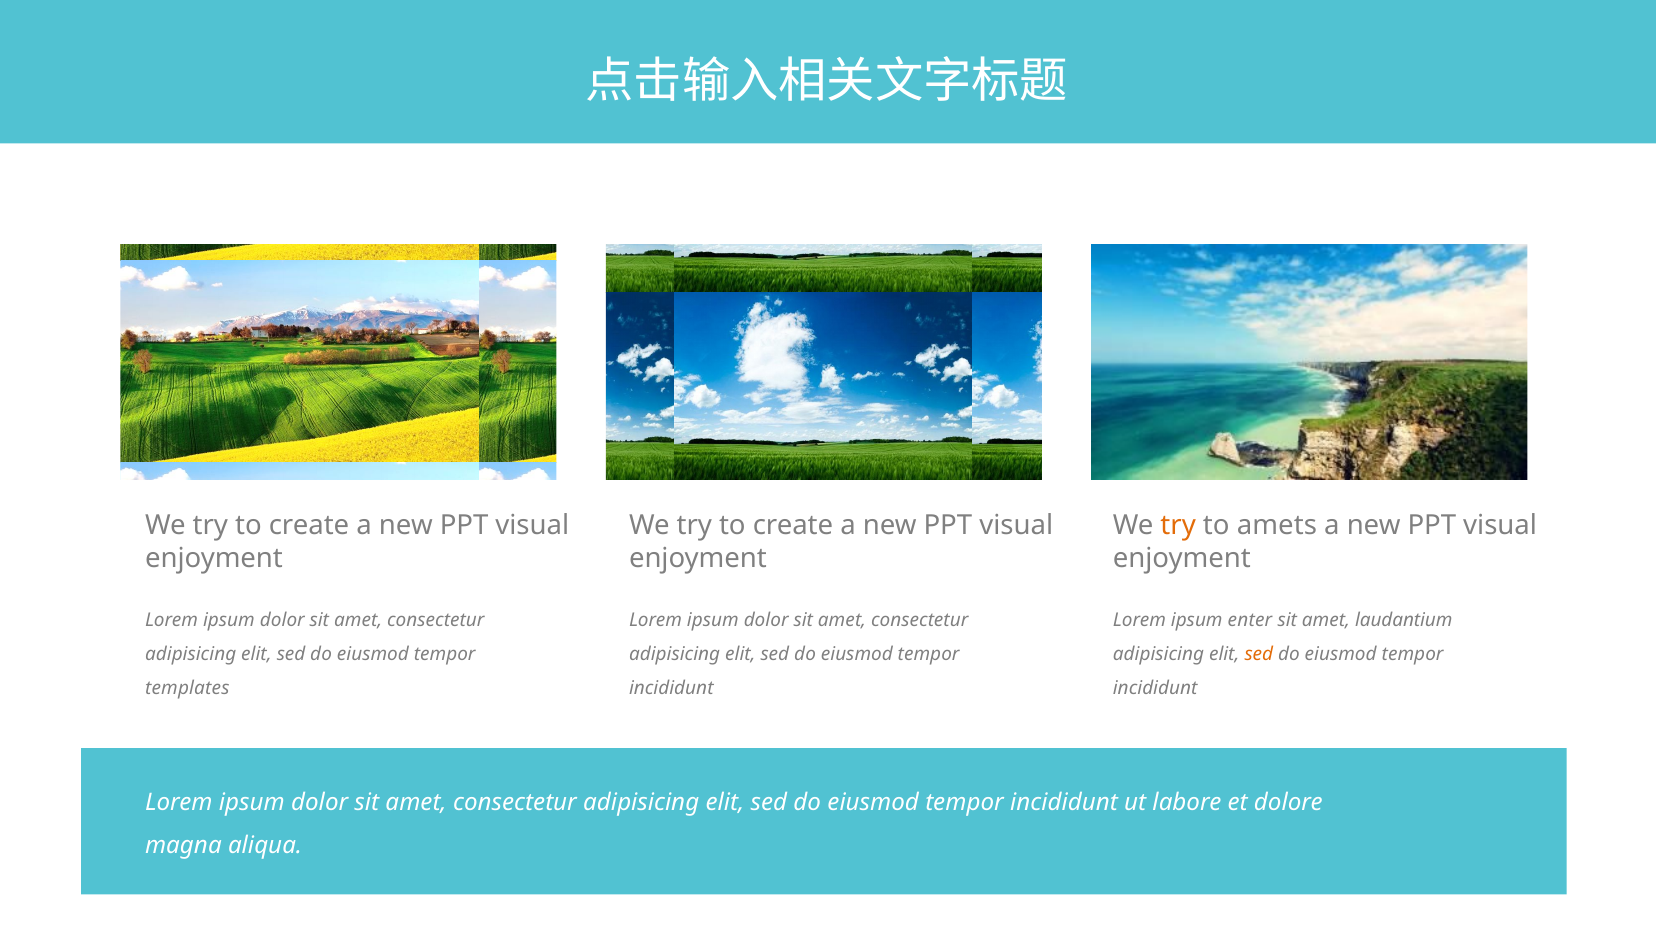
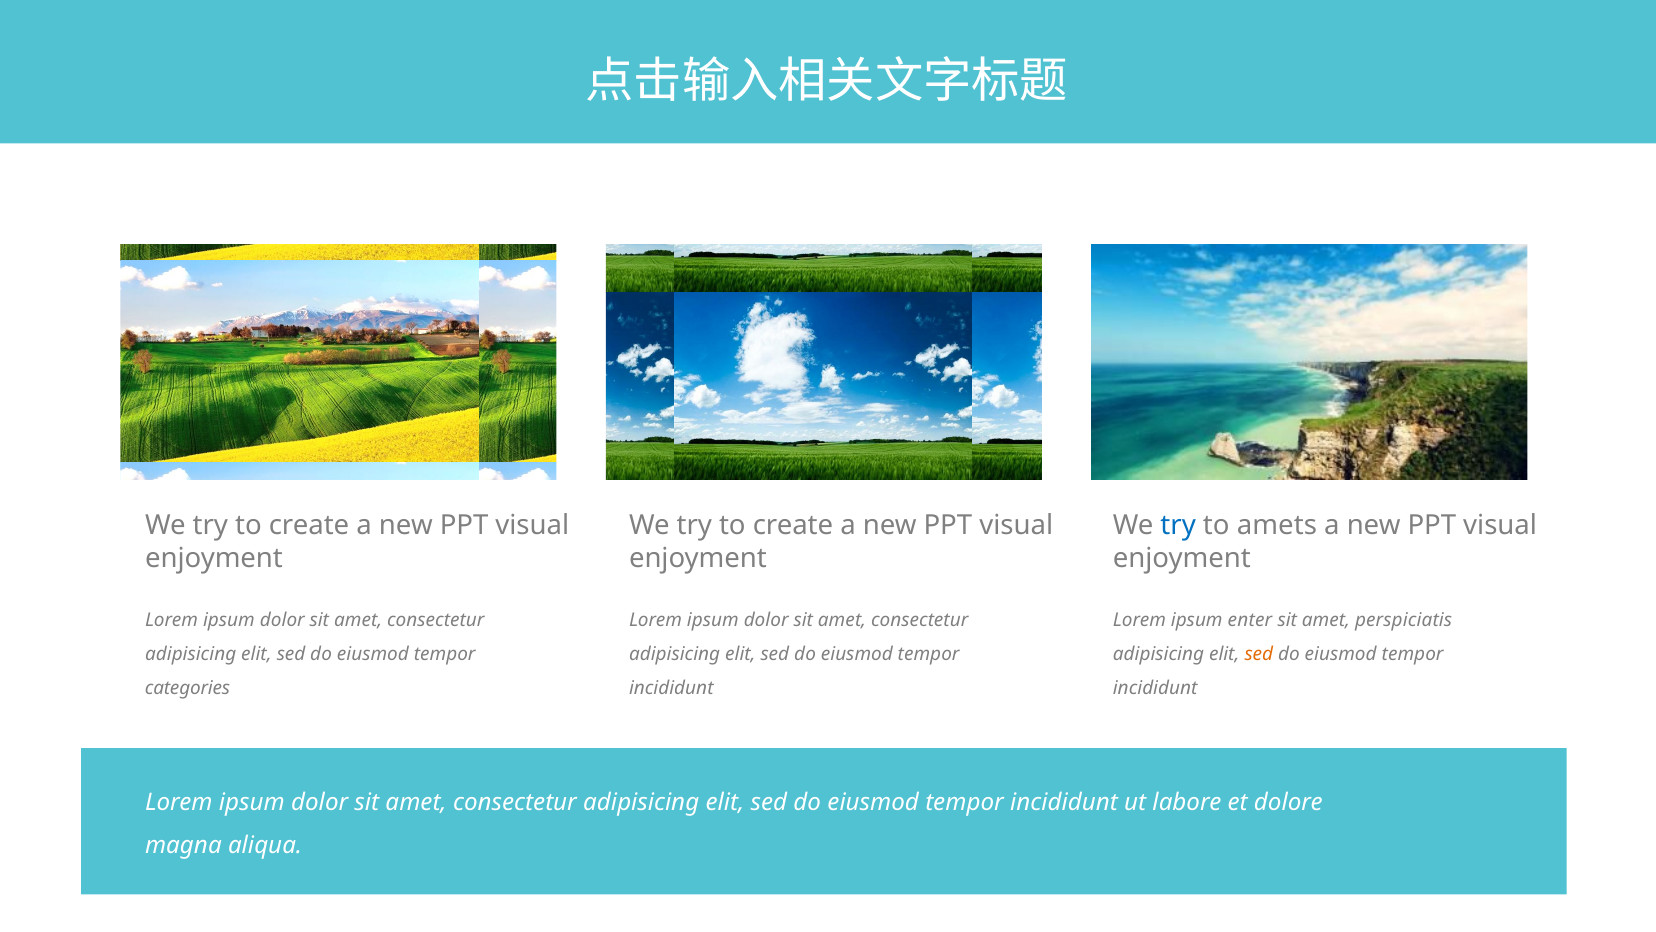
try colour: orange -> blue (1178, 525)
laudantium: laudantium -> perspiciatis (1404, 620)
templates: templates -> categories (187, 688)
